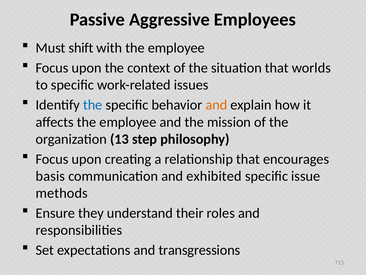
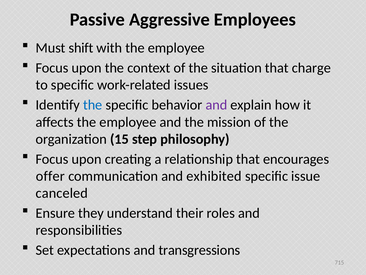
worlds: worlds -> charge (311, 68)
and colour: orange -> purple (216, 105)
13: 13 -> 15 (119, 139)
basis: basis -> offer (50, 176)
methods: methods -> canceled (62, 193)
